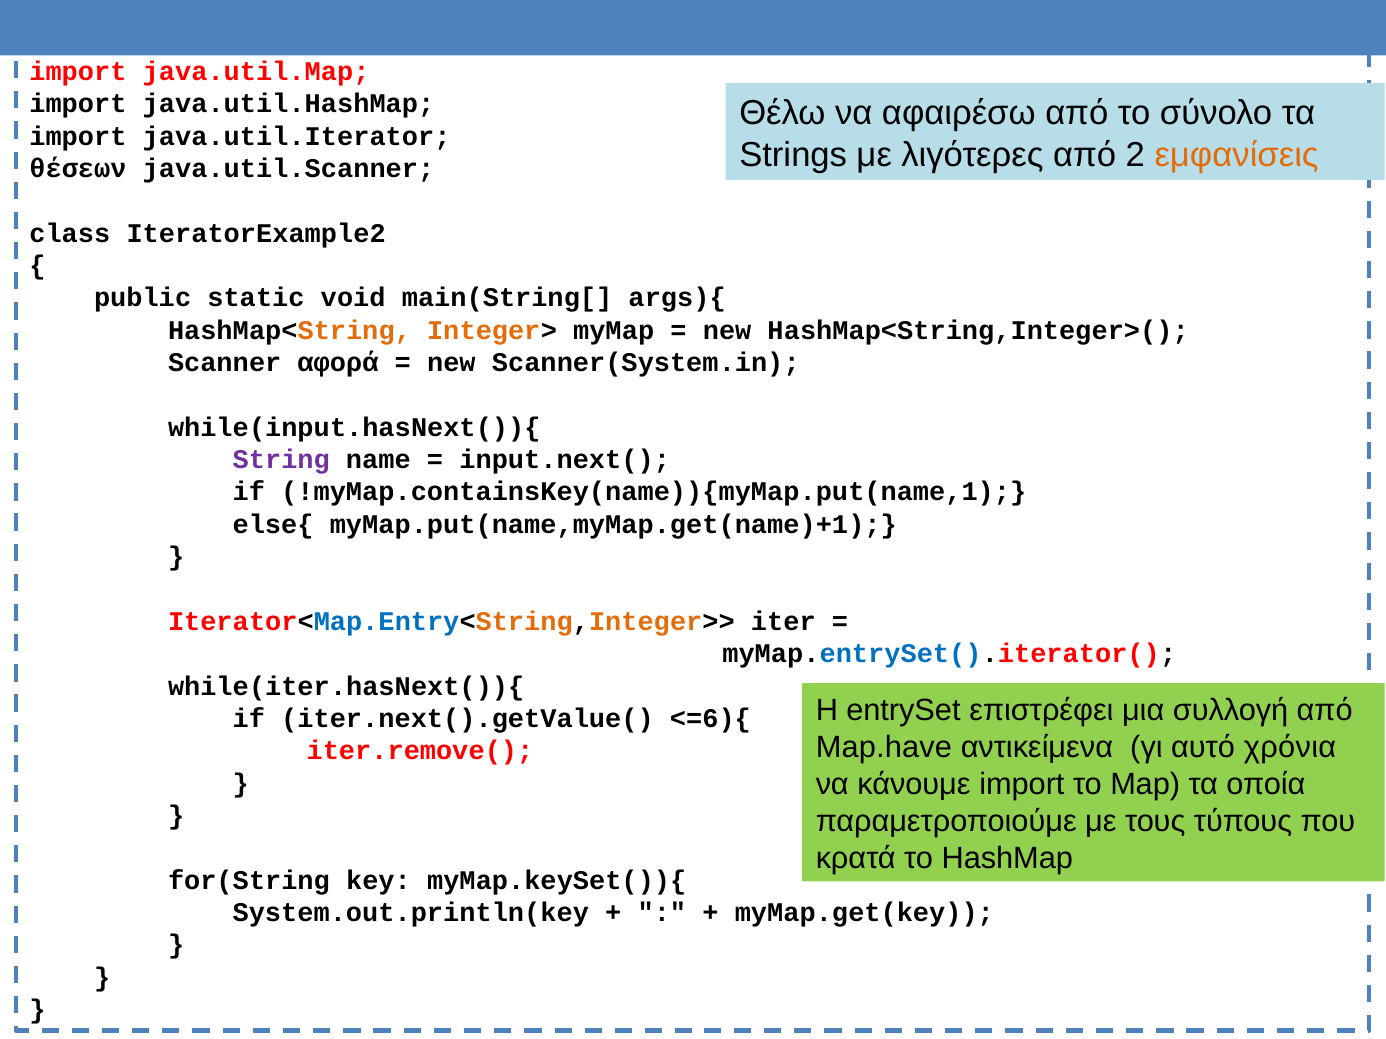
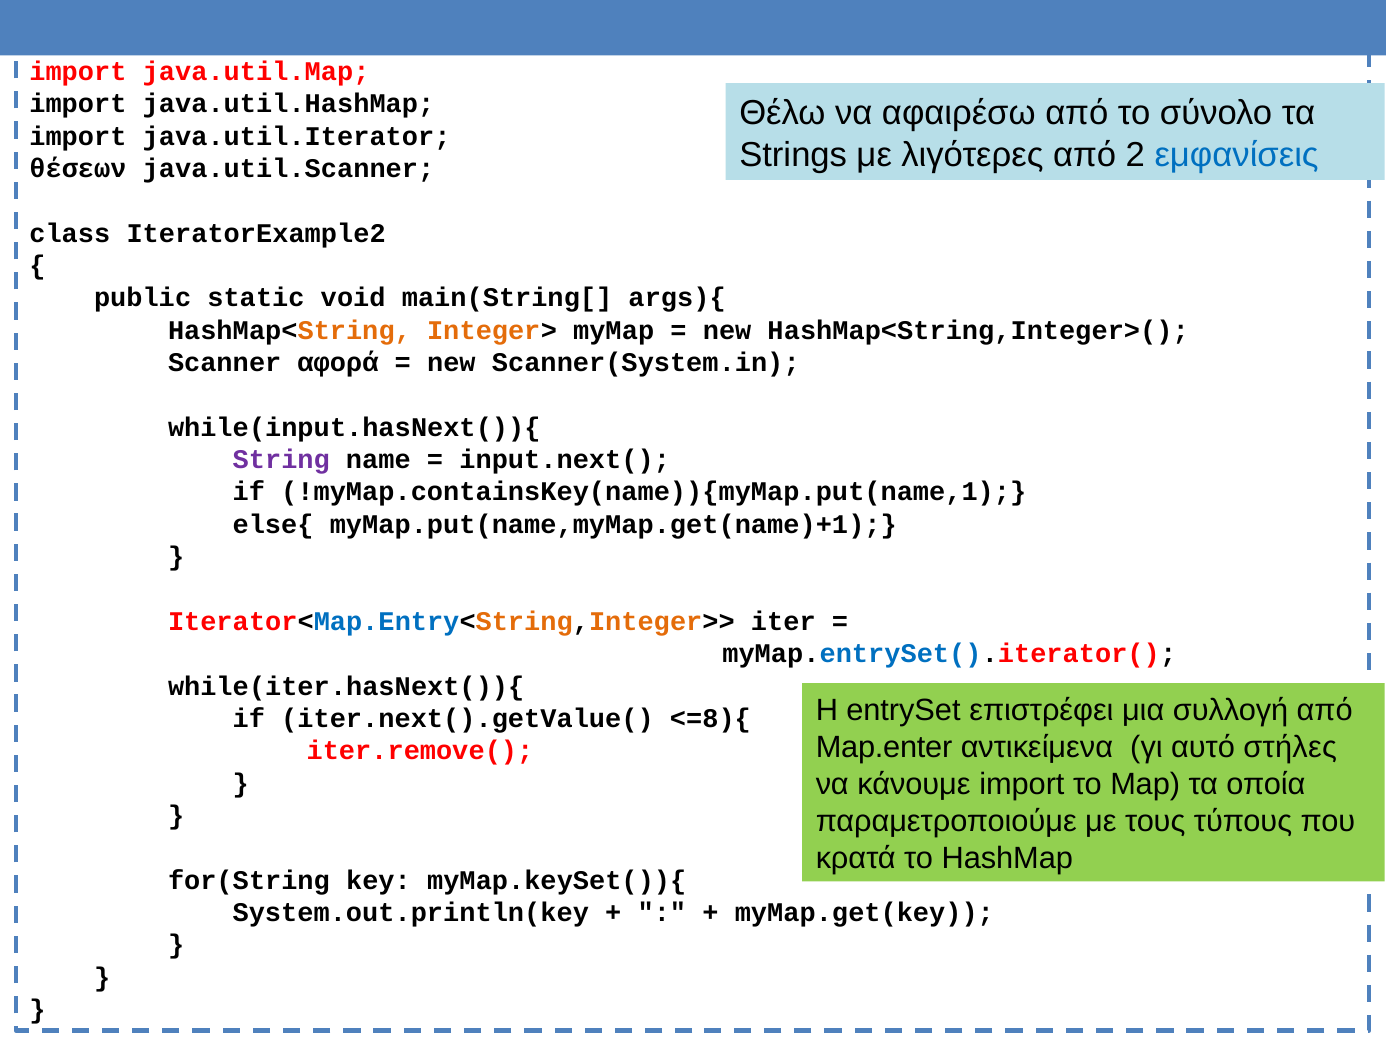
εμφανίσεις colour: orange -> blue (1237, 155)
<=6){: <=6){ -> <=8){ (710, 719)
Map.have: Map.have -> Map.enter (884, 748)
χρόνια: χρόνια -> στήλες (1290, 748)
